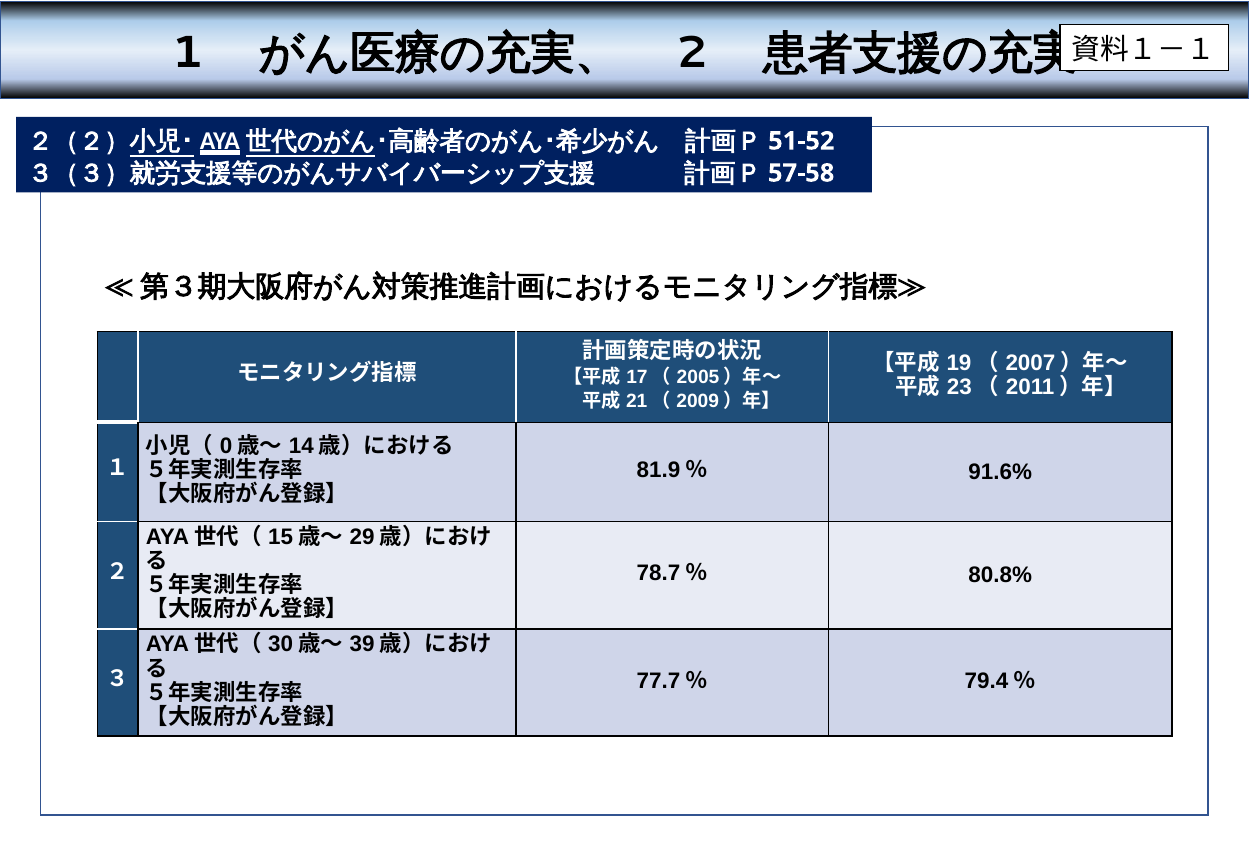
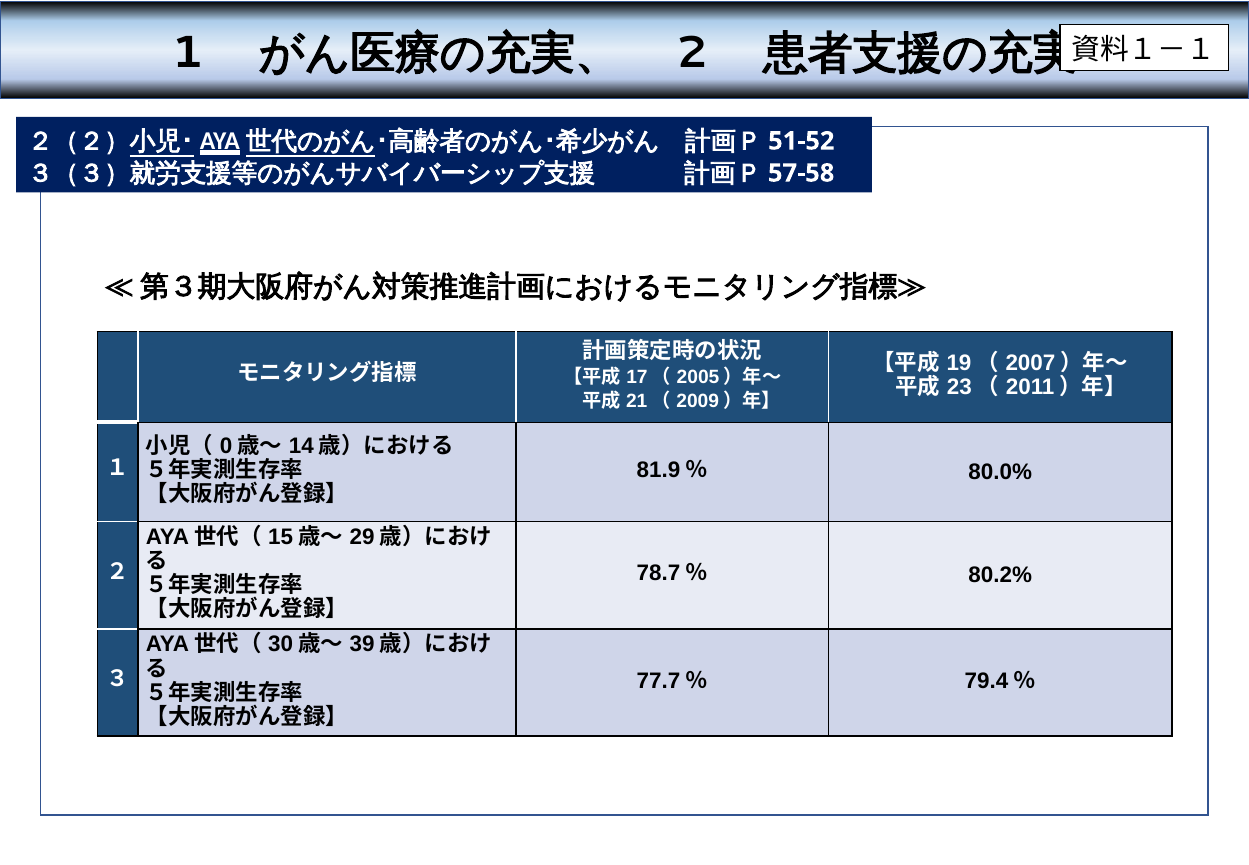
91.6%: 91.6% -> 80.0% (1000, 472)
80.8%: 80.8% -> 80.2% (1000, 575)
